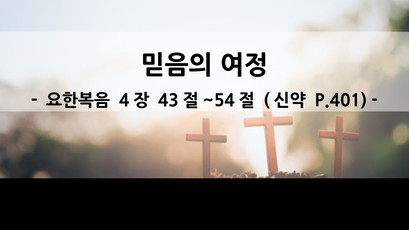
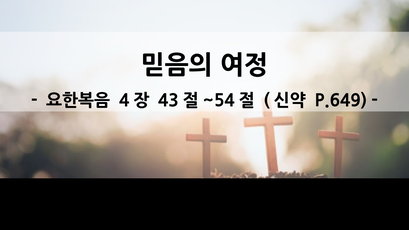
P.401: P.401 -> P.649 (341, 101)
